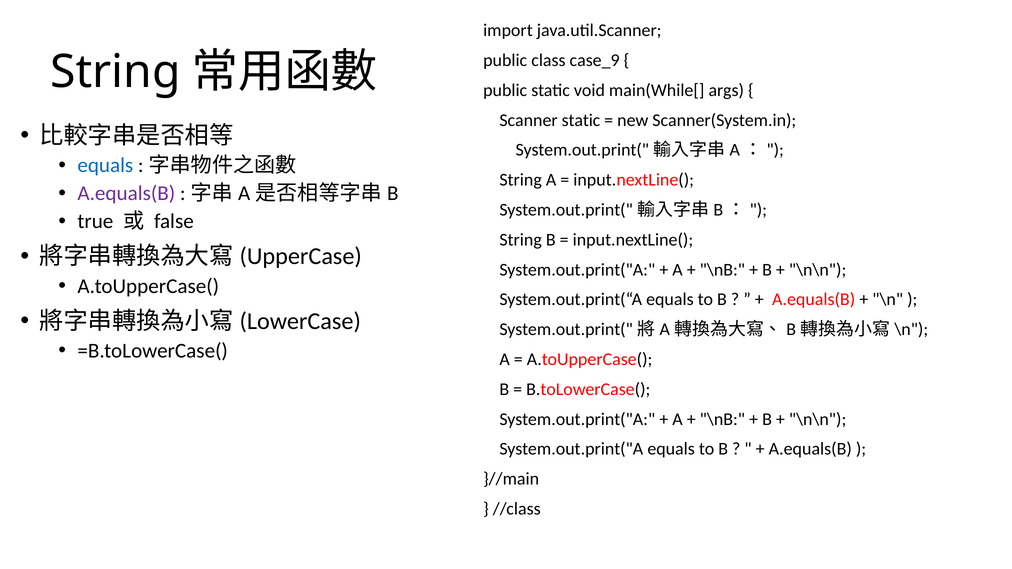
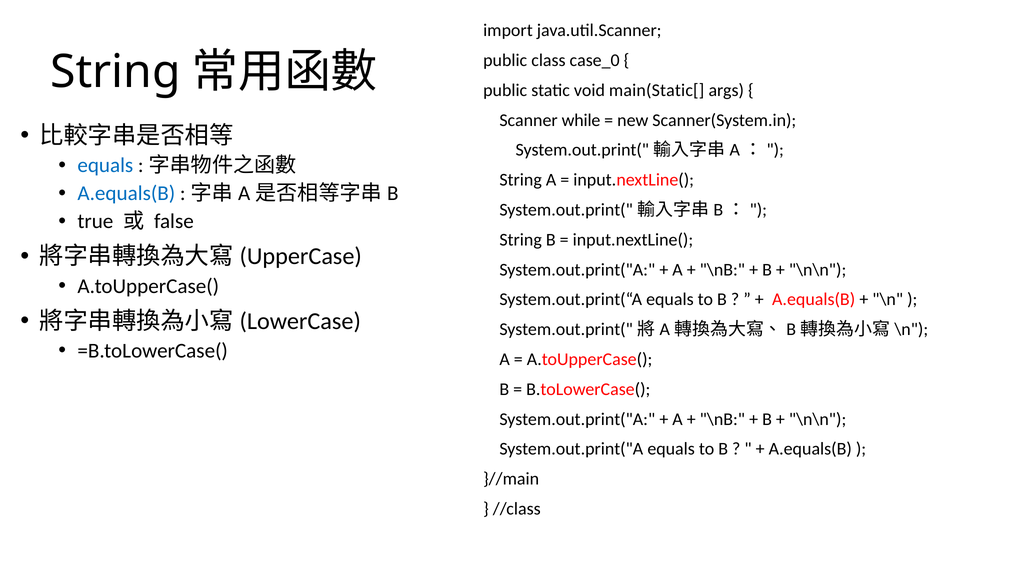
case_9: case_9 -> case_0 (595, 60)
main(While[: main(While[ -> main(Static[ (657, 90)
Scanner static: static -> while (581, 120)
A.equals(B colour: purple -> blue (126, 193)
